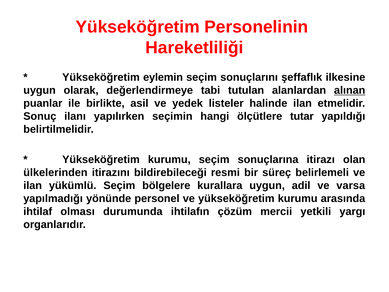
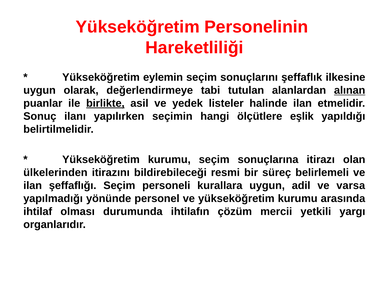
birlikte underline: none -> present (105, 103)
tutar: tutar -> eşlik (302, 116)
yükümlü: yükümlü -> şeffaflığı (73, 185)
bölgelere: bölgelere -> personeli (166, 185)
